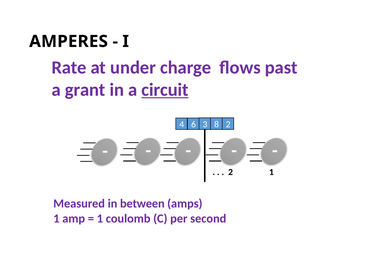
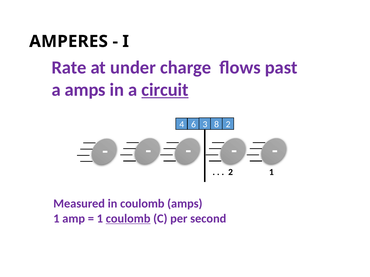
a grant: grant -> amps (85, 90)
in between: between -> coulomb (142, 204)
coulomb underline: none -> present (128, 219)
